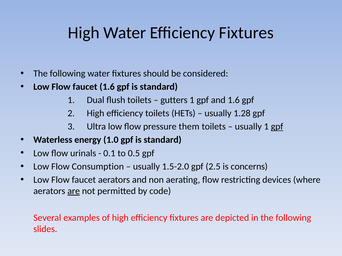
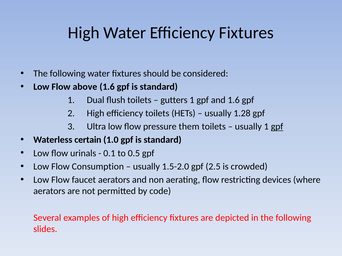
faucet: faucet -> above (85, 87)
energy: energy -> certain (88, 140)
concerns: concerns -> crowded (249, 167)
are underline: present -> none (74, 191)
